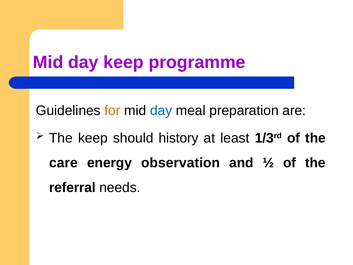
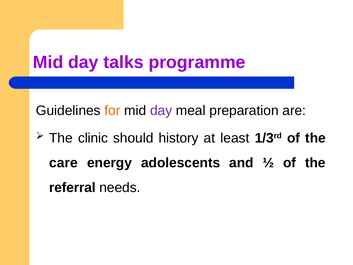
day keep: keep -> talks (124, 62)
day colour: blue -> purple (161, 110)
The keep: keep -> clinic (93, 138)
observation: observation -> adolescents (181, 163)
